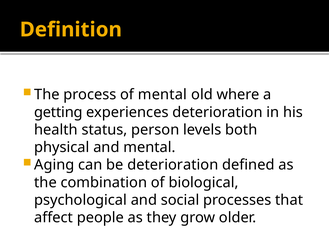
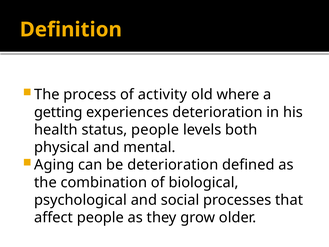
of mental: mental -> activity (162, 95)
status person: person -> people (155, 130)
